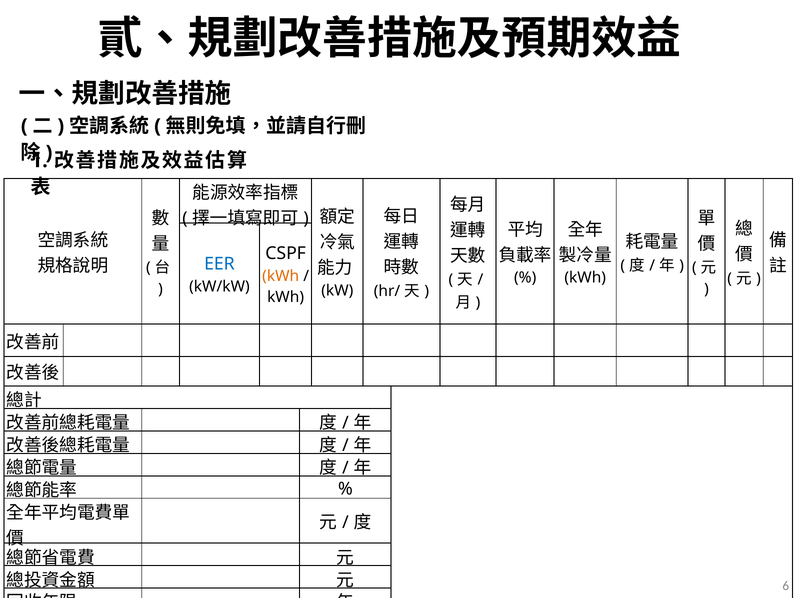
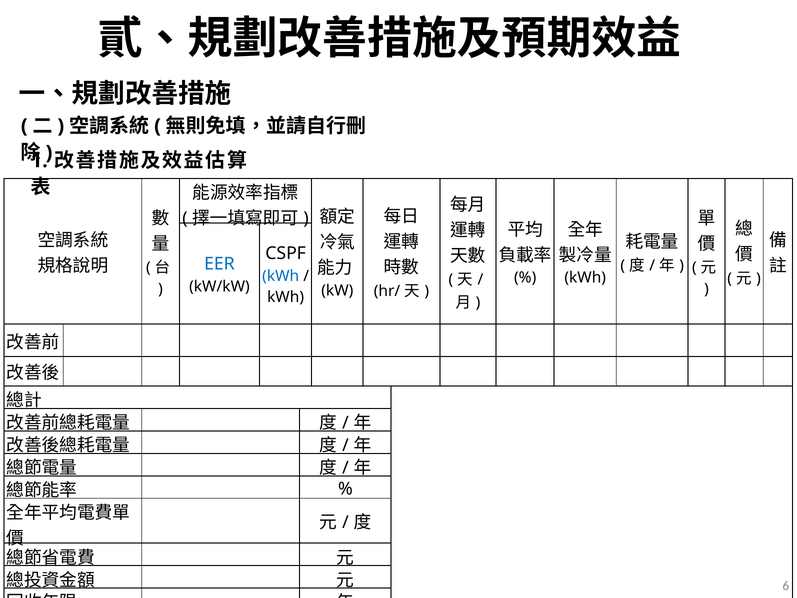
kWh colour: orange -> blue (281, 276)
